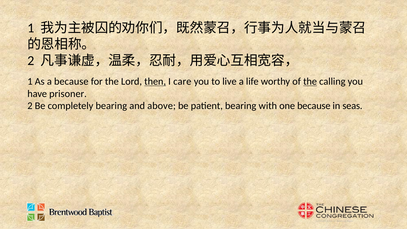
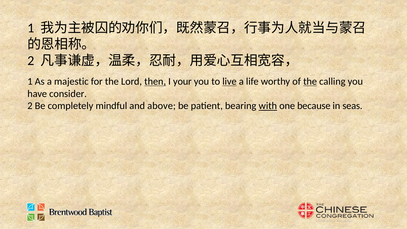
a because: because -> majestic (71, 81)
care: care -> your (182, 81)
live underline: none -> present (229, 81)
prisoner: prisoner -> consider (68, 94)
completely bearing: bearing -> mindful (111, 106)
with underline: none -> present (268, 106)
